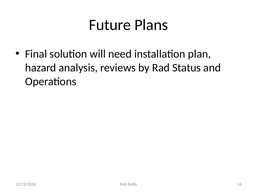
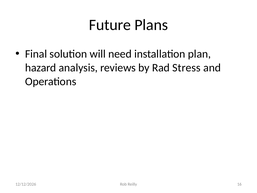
Status: Status -> Stress (187, 68)
